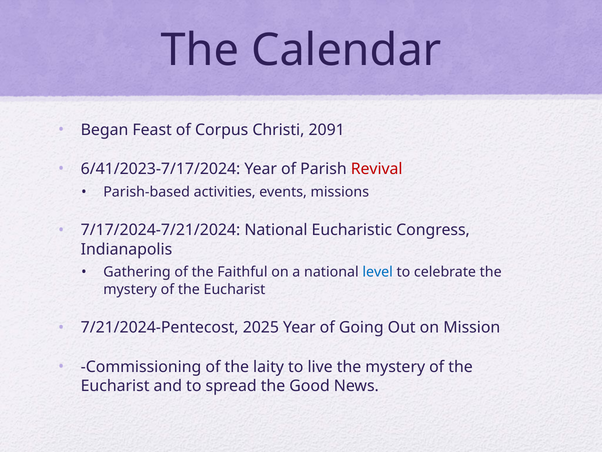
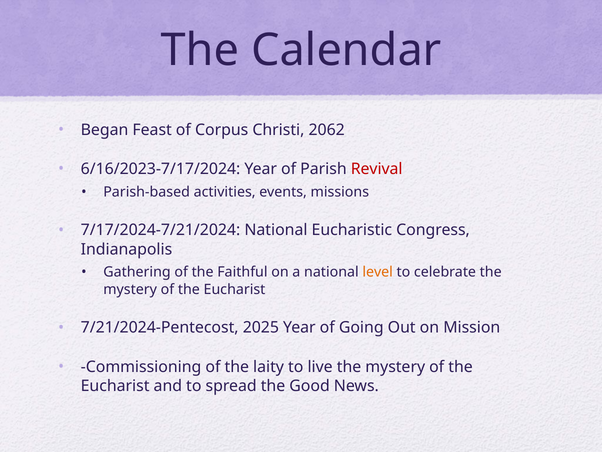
2091: 2091 -> 2062 (327, 130)
6/41/2023-7/17/2024: 6/41/2023-7/17/2024 -> 6/16/2023-7/17/2024 (161, 169)
level colour: blue -> orange (378, 272)
